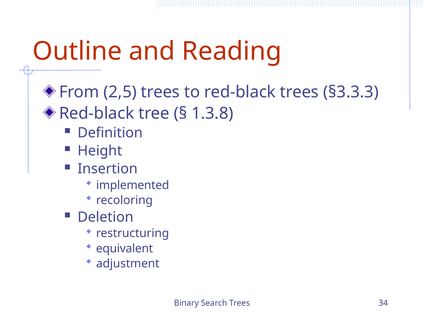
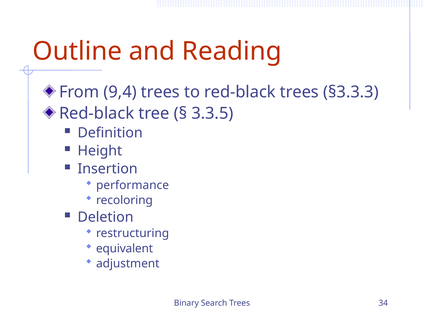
2,5: 2,5 -> 9,4 (120, 92)
1.3.8: 1.3.8 -> 3.3.5 (212, 113)
implemented: implemented -> performance (133, 185)
